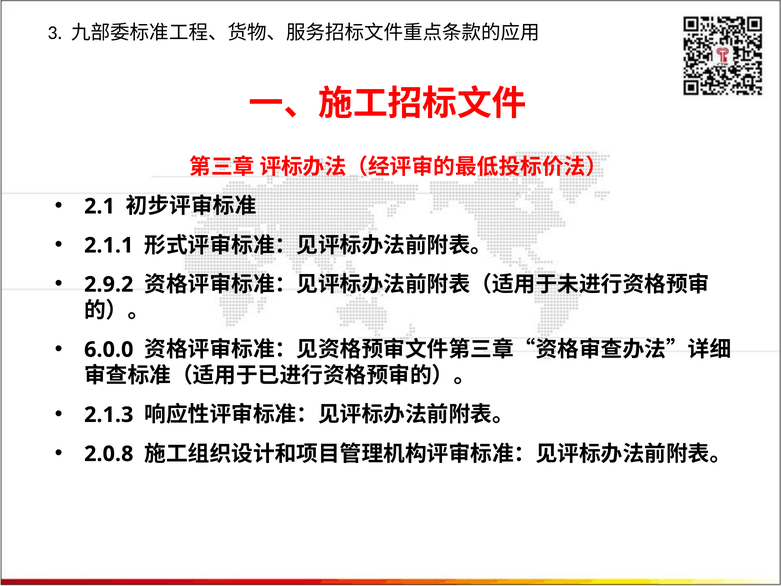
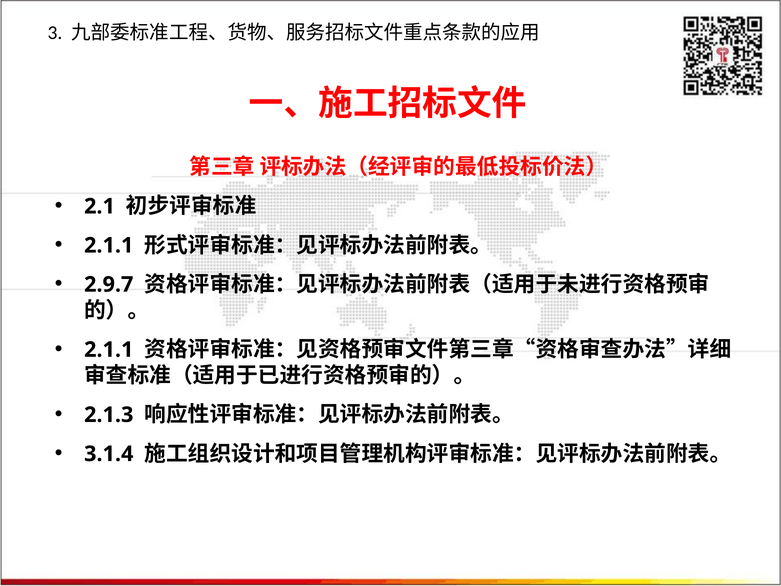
2.9.2: 2.9.2 -> 2.9.7 (109, 284)
6.0.0: 6.0.0 -> 2.1.1 (109, 350)
2.0.8: 2.0.8 -> 3.1.4 (109, 454)
